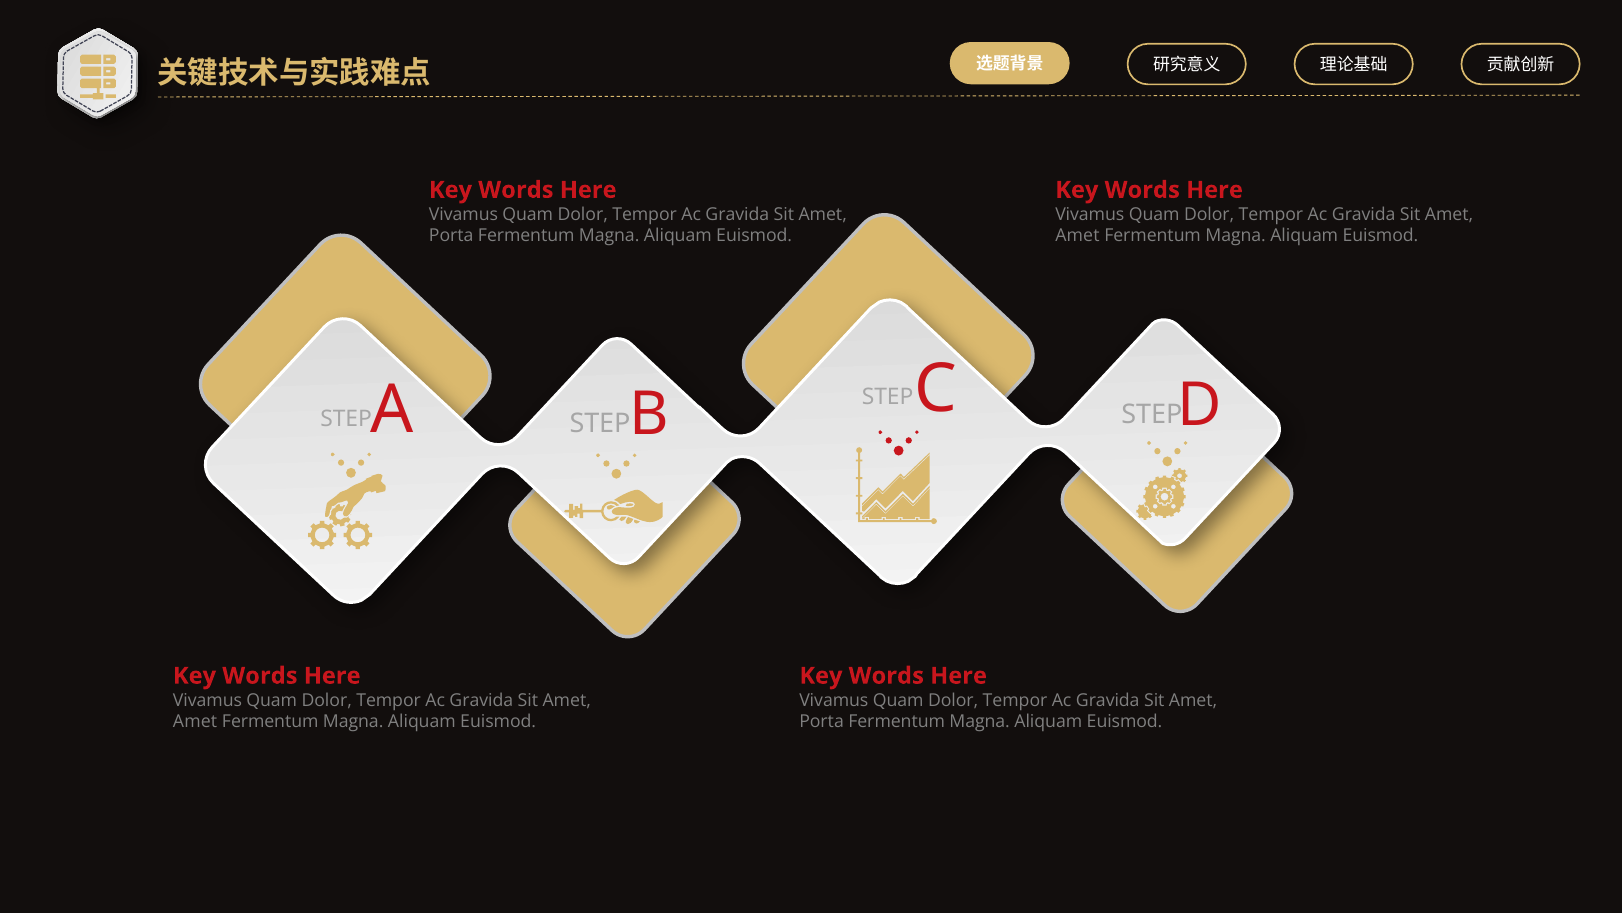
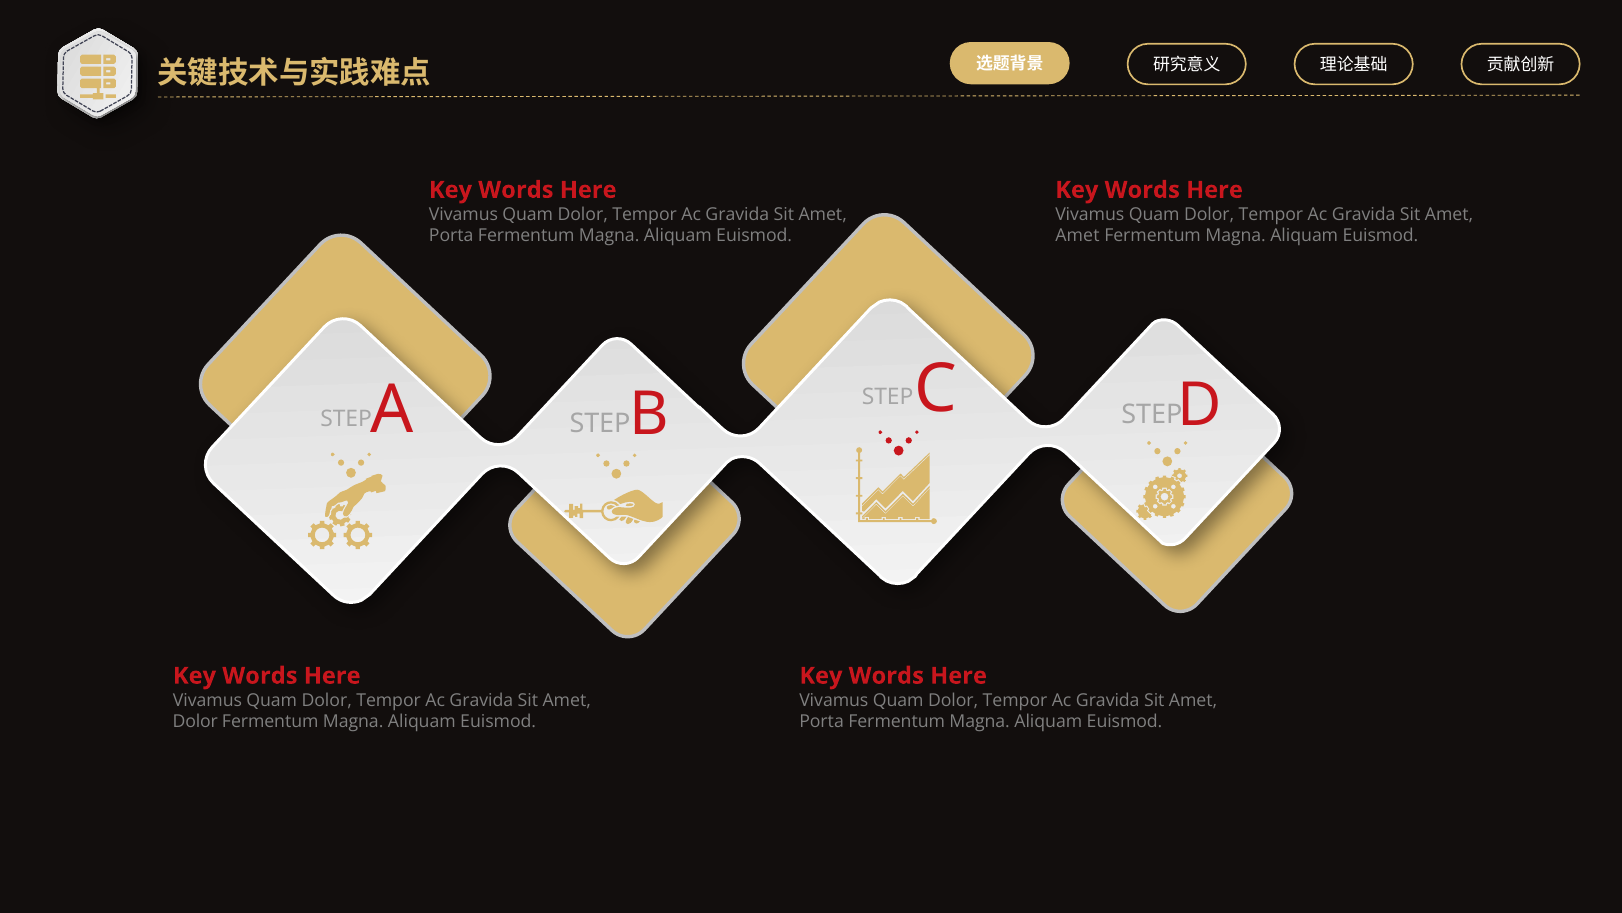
Amet: Amet -> Dolor (195, 721)
